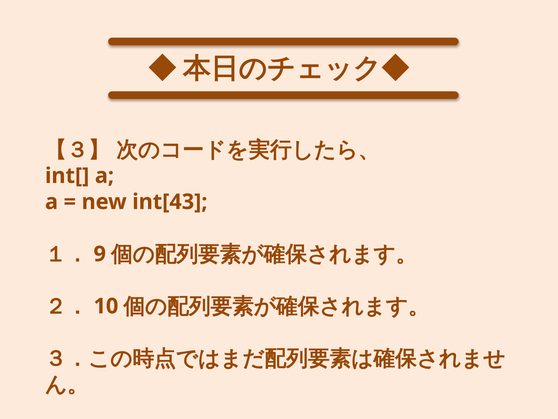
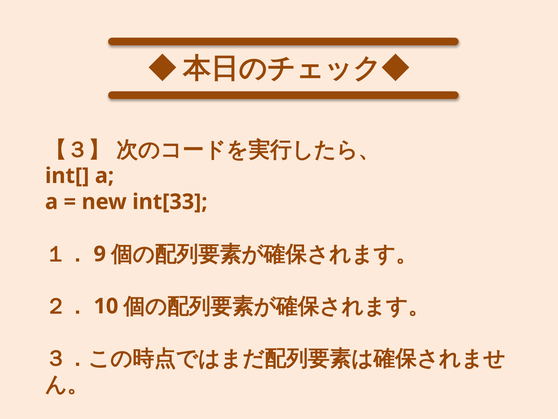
int[43: int[43 -> int[33 (170, 202)
